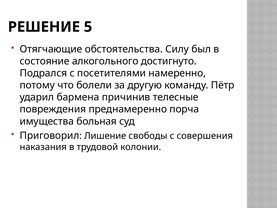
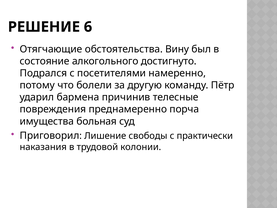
5: 5 -> 6 (88, 27)
Силу: Силу -> Вину (177, 49)
совершения: совершения -> практически (205, 136)
